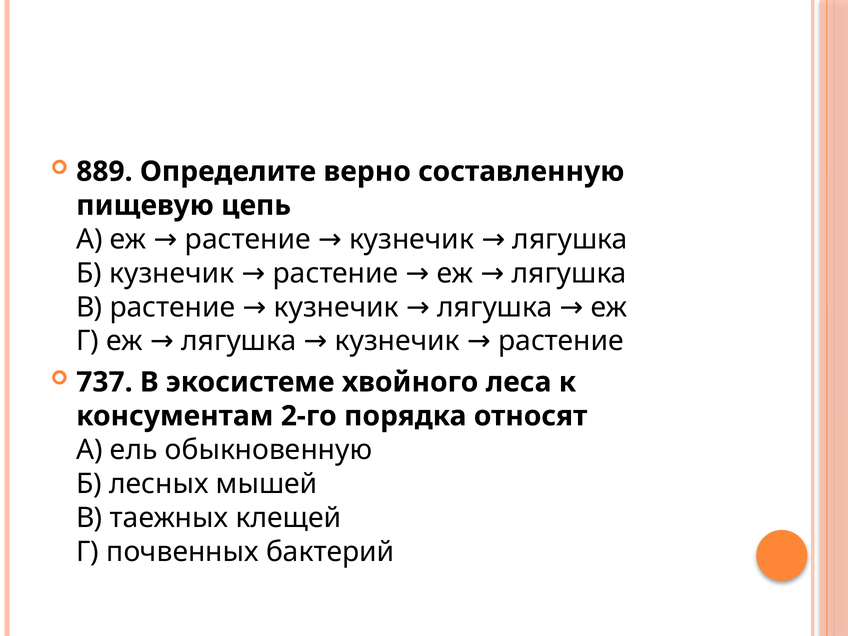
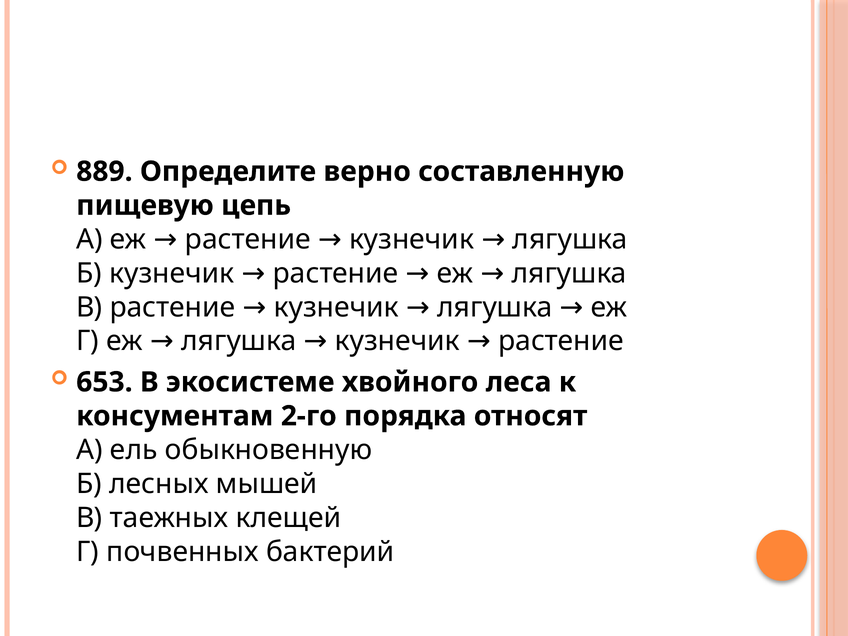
737: 737 -> 653 (104, 382)
